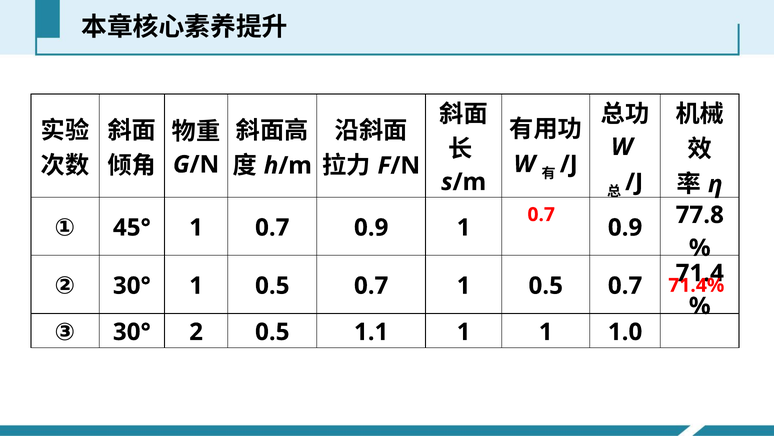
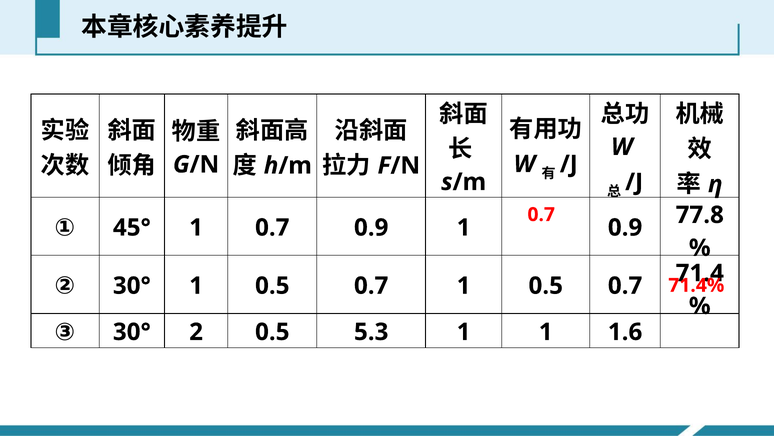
1.1: 1.1 -> 5.3 (371, 332)
1.0: 1.0 -> 1.6 (625, 332)
